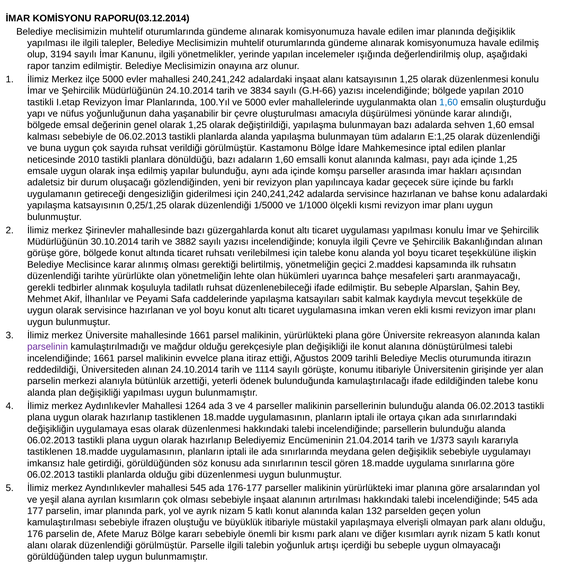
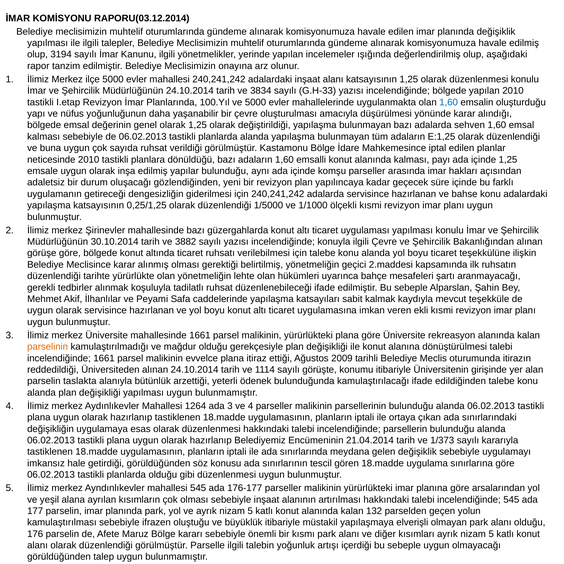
G.H-66: G.H-66 -> G.H-33 (317, 91)
parselinin colour: purple -> orange (48, 347)
merkezi: merkezi -> taslakta (80, 381)
